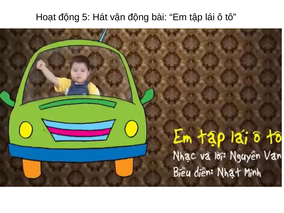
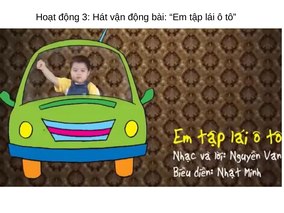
5: 5 -> 3 (86, 17)
